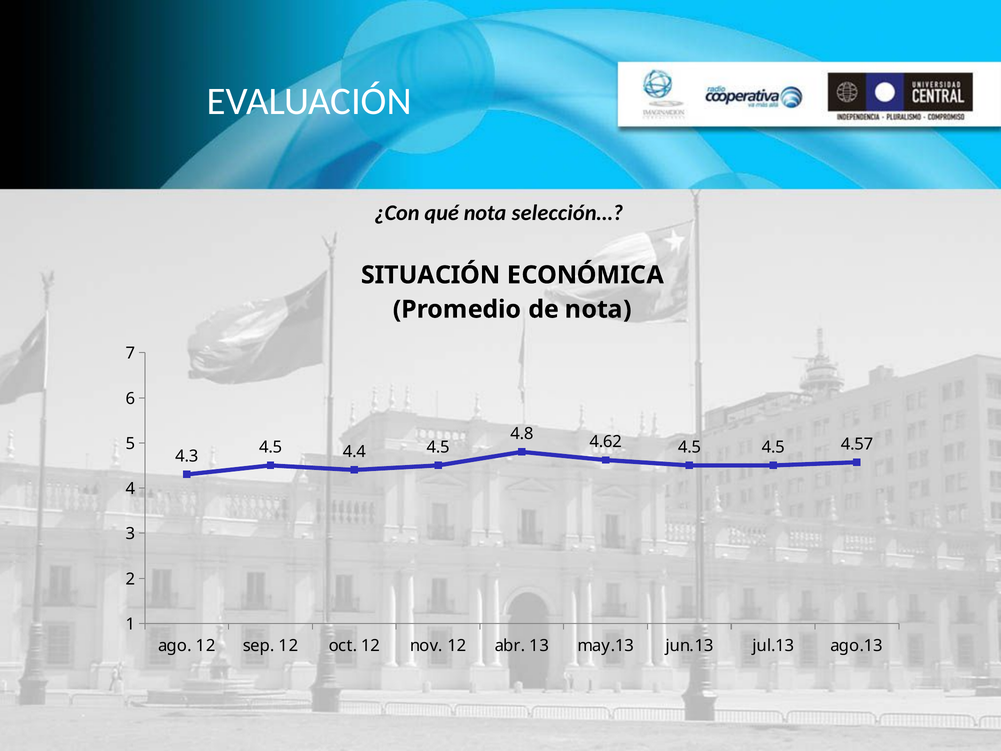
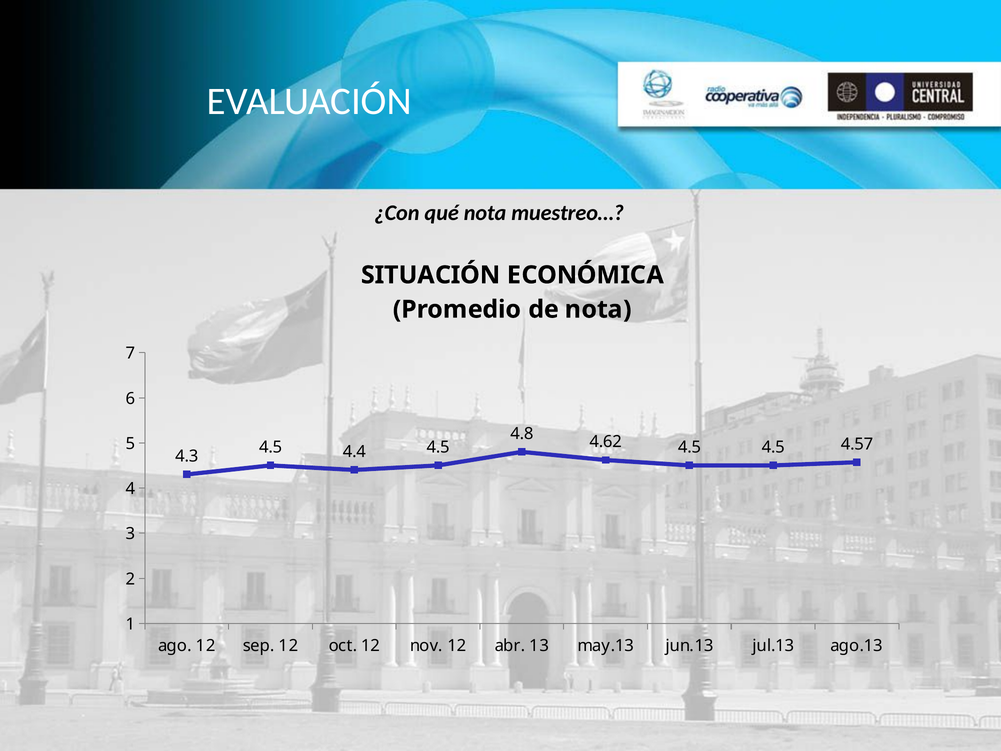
selección…: selección… -> muestreo… (568, 213)
